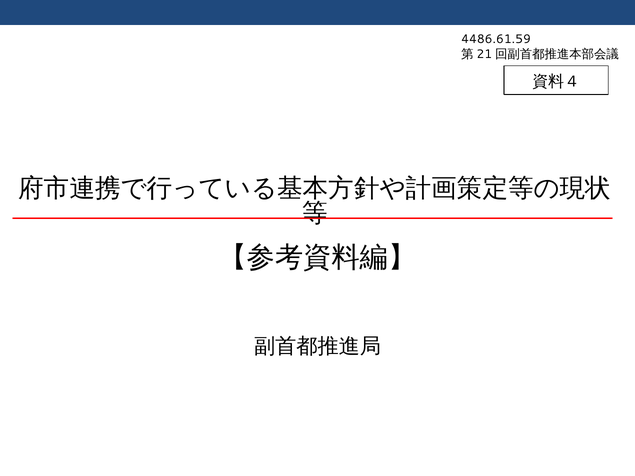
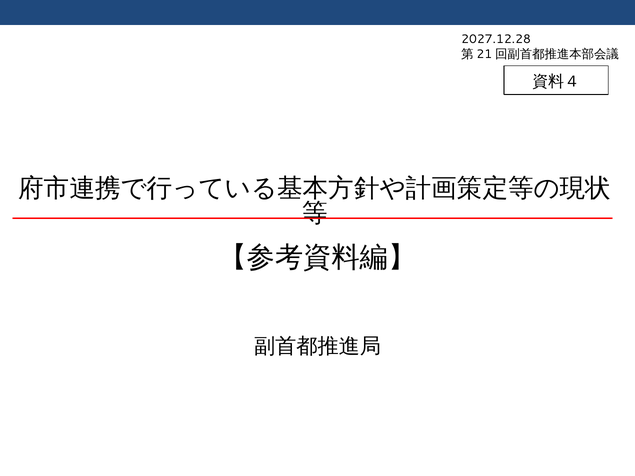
4486.61.59: 4486.61.59 -> 2027.12.28 (496, 39)
